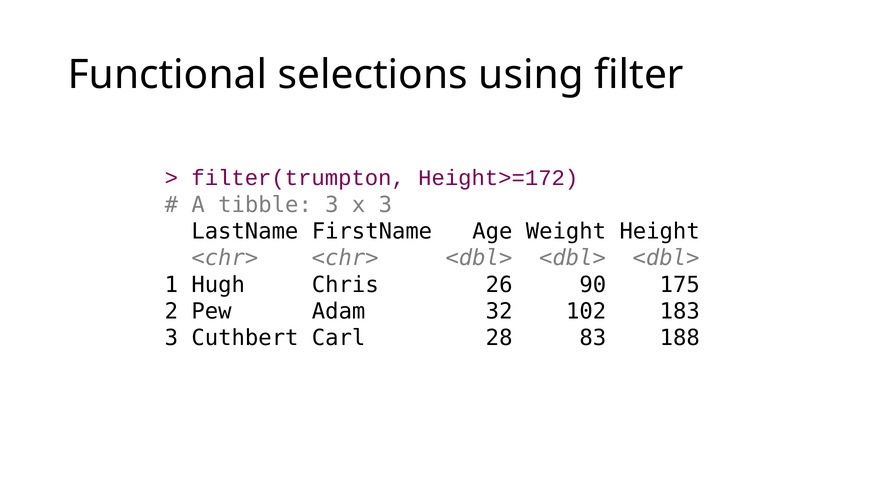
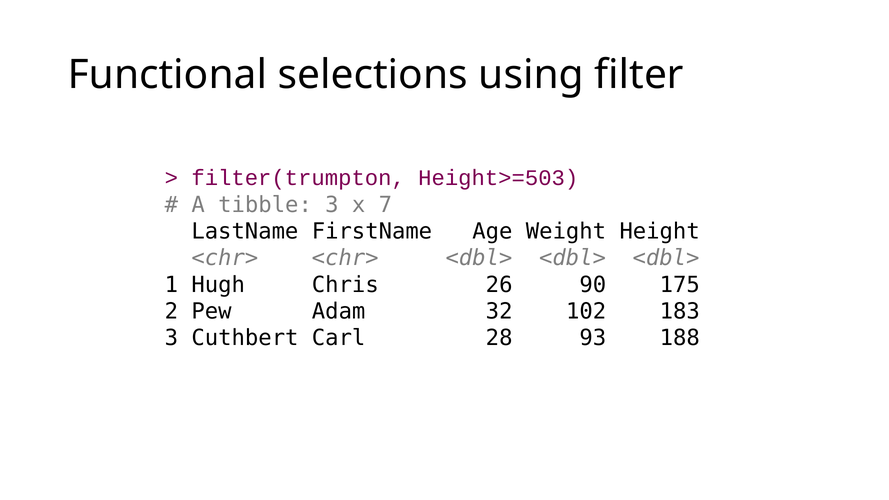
Height>=172: Height>=172 -> Height>=503 (498, 178)
x 3: 3 -> 7 (385, 205)
83: 83 -> 93 (593, 338)
